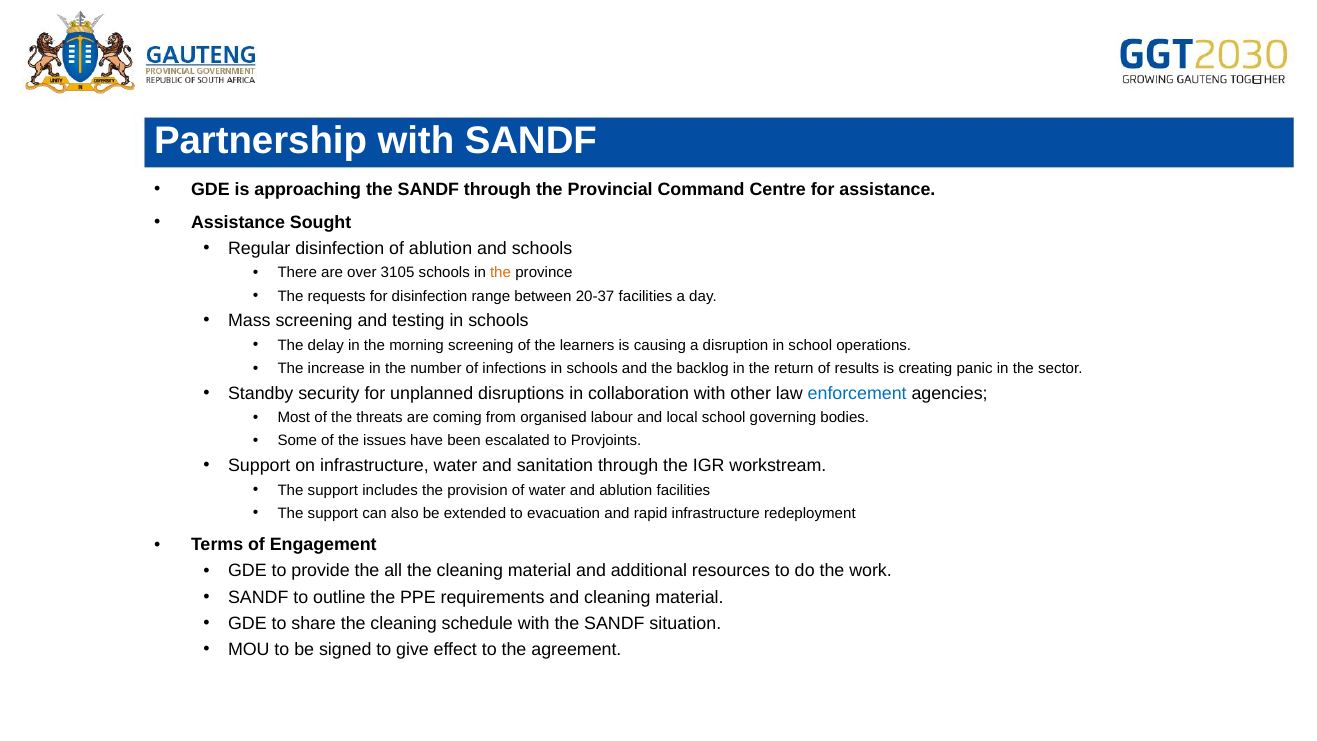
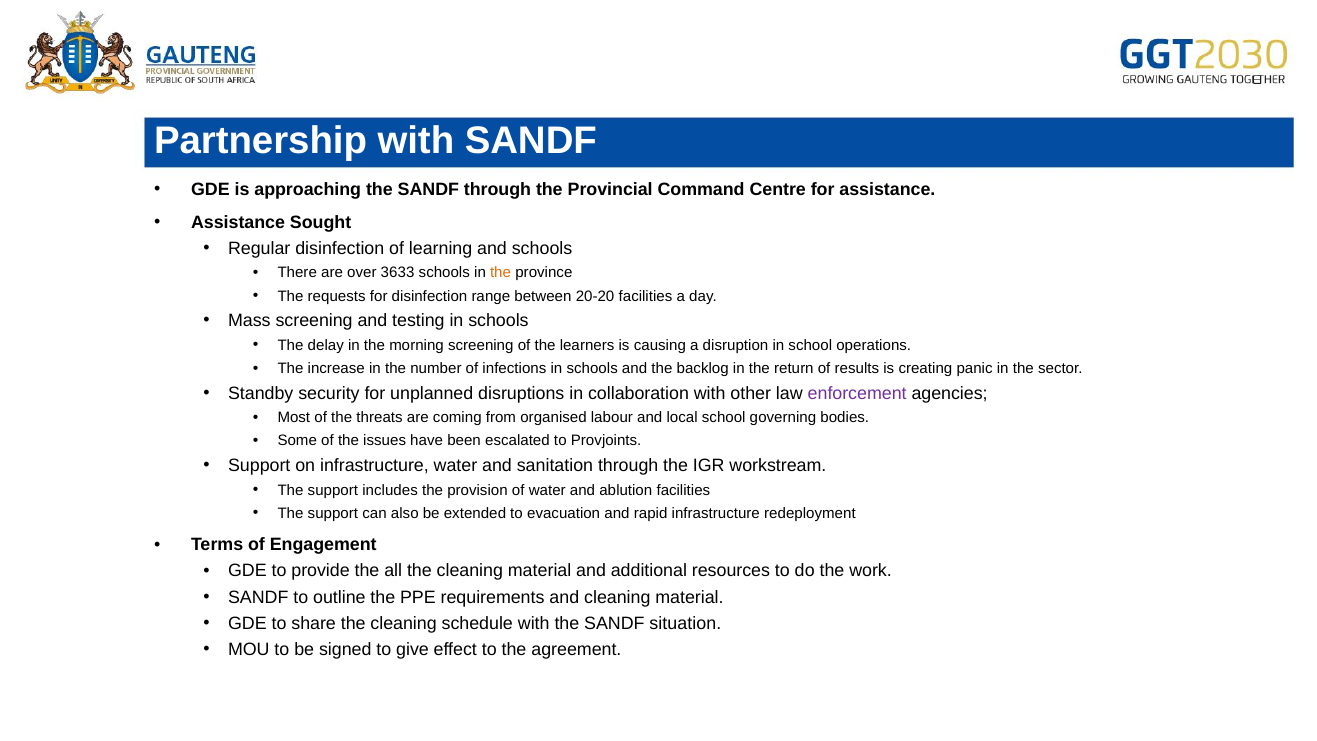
of ablution: ablution -> learning (441, 248)
3105: 3105 -> 3633 (398, 273)
20-37: 20-37 -> 20-20 (595, 296)
enforcement colour: blue -> purple (857, 393)
